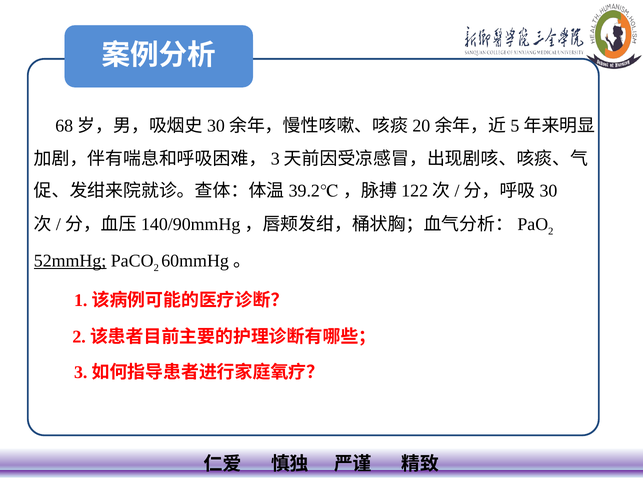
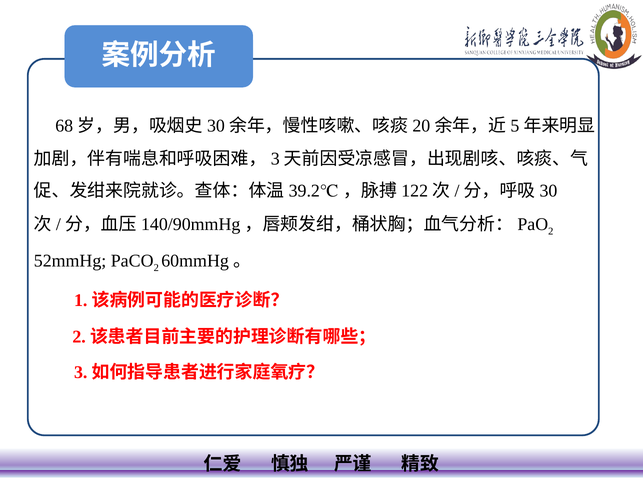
52mmHg underline: present -> none (70, 261)
